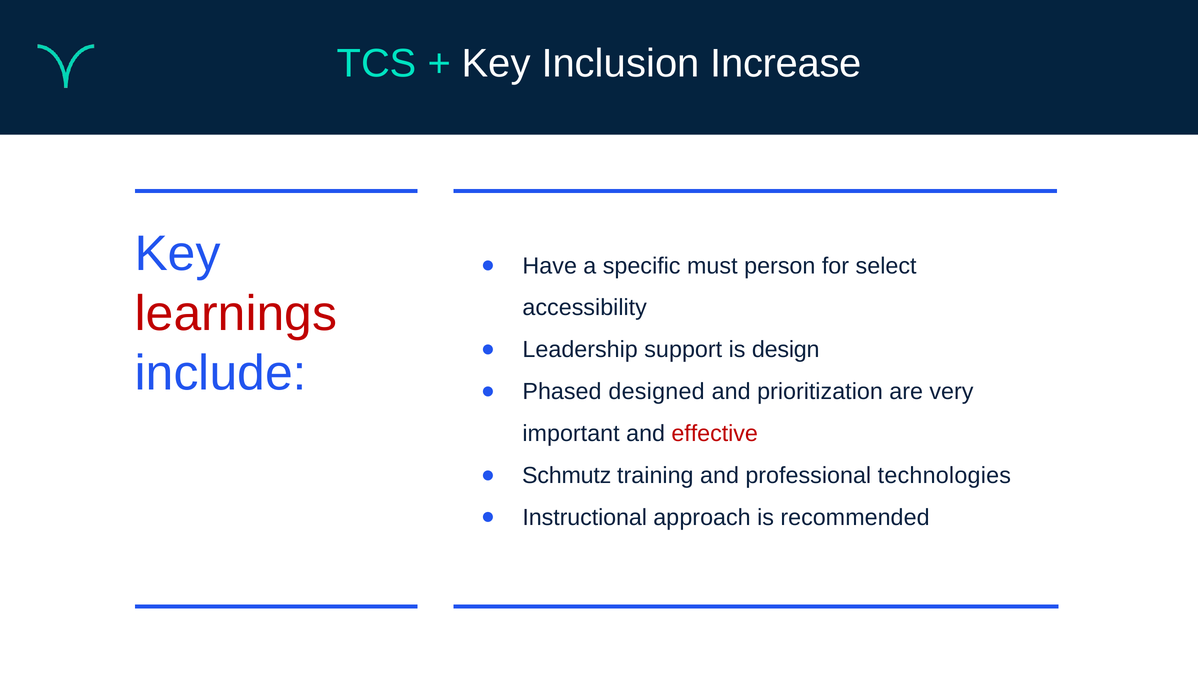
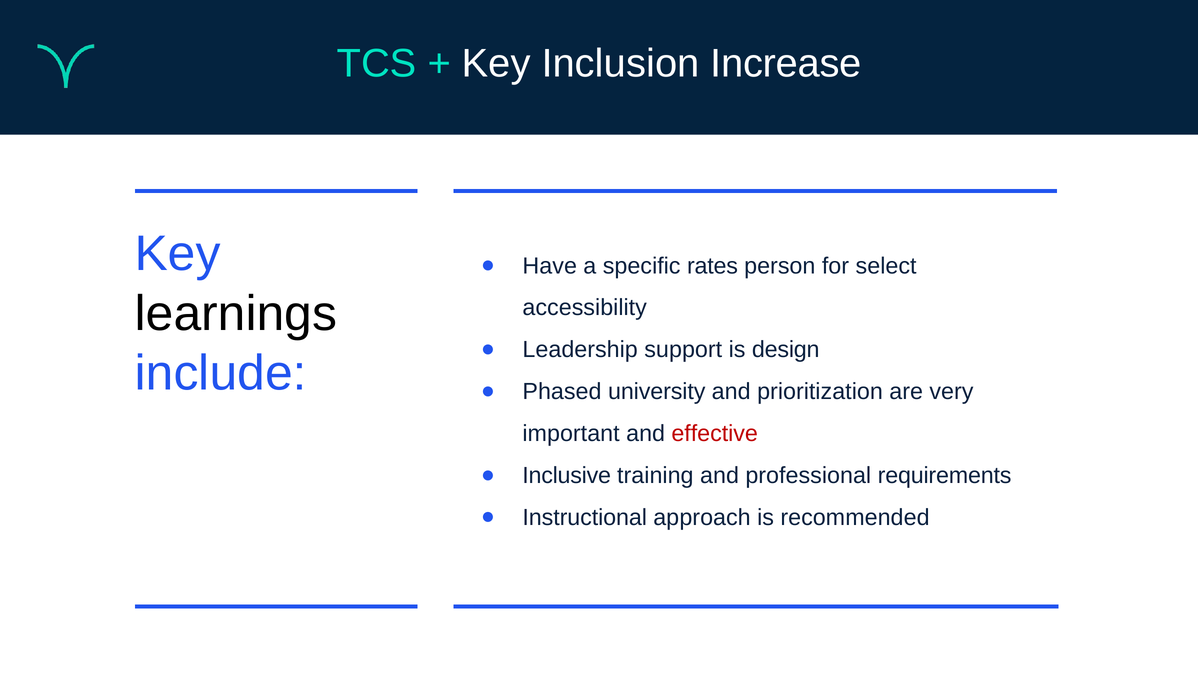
must: must -> rates (712, 266)
learnings colour: red -> black (236, 314)
designed: designed -> university (657, 392)
Schmutz: Schmutz -> Inclusive (567, 475)
technologies: technologies -> requirements (945, 475)
